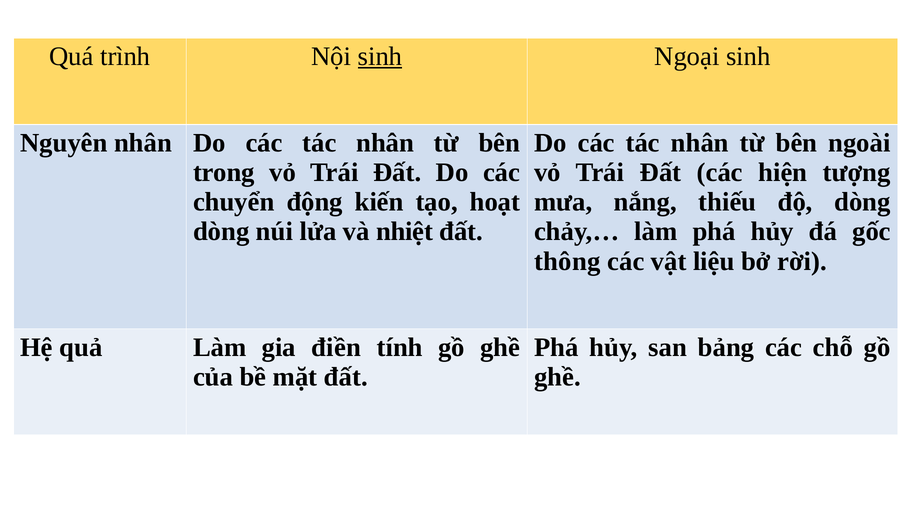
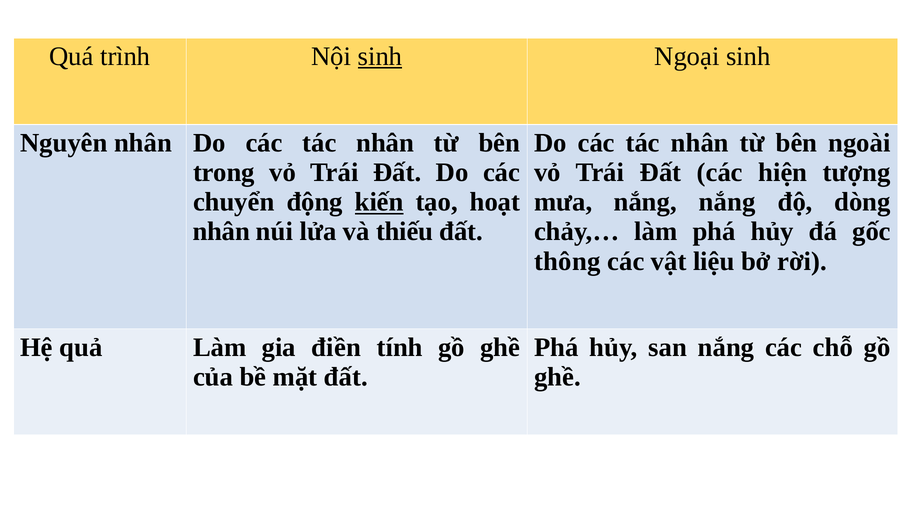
kiến underline: none -> present (379, 202)
nắng thiếu: thiếu -> nắng (727, 202)
dòng: dòng -> nhân (221, 232)
nhiệt: nhiệt -> thiếu (405, 232)
san bảng: bảng -> nắng (726, 347)
